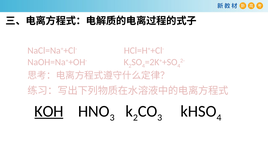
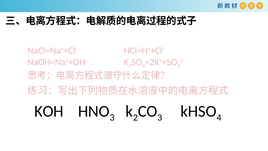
KOH underline: present -> none (49, 111)
